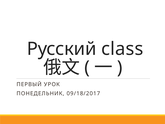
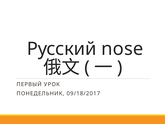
class: class -> nose (122, 49)
